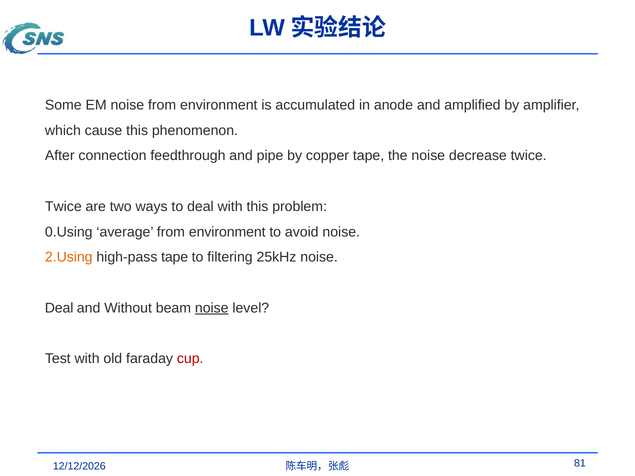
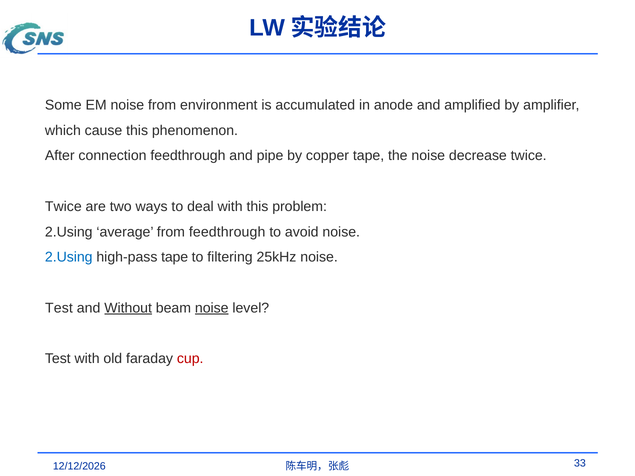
0.Using: 0.Using -> 2.Using (69, 232)
average from environment: environment -> feedthrough (227, 232)
2.Using colour: orange -> blue (69, 257)
Deal: Deal -> Test (59, 308)
Without underline: none -> present (128, 308)
81: 81 -> 33 (580, 464)
